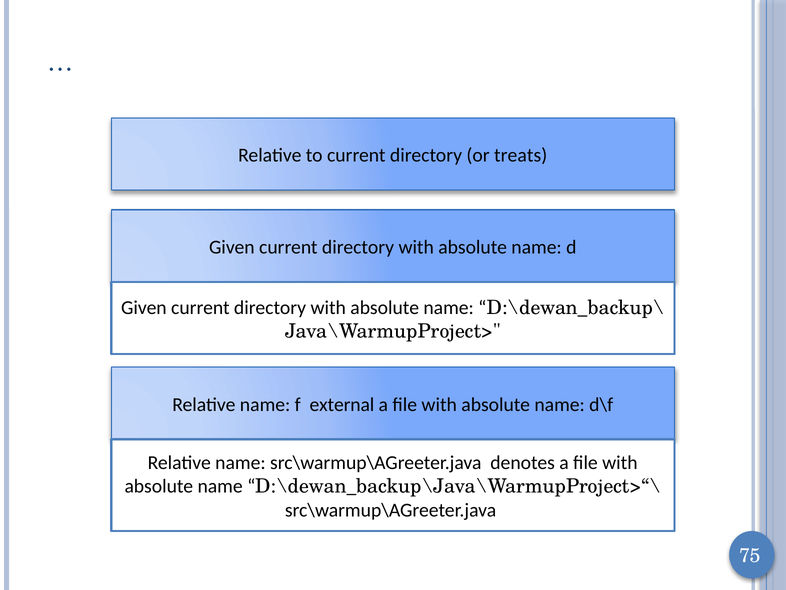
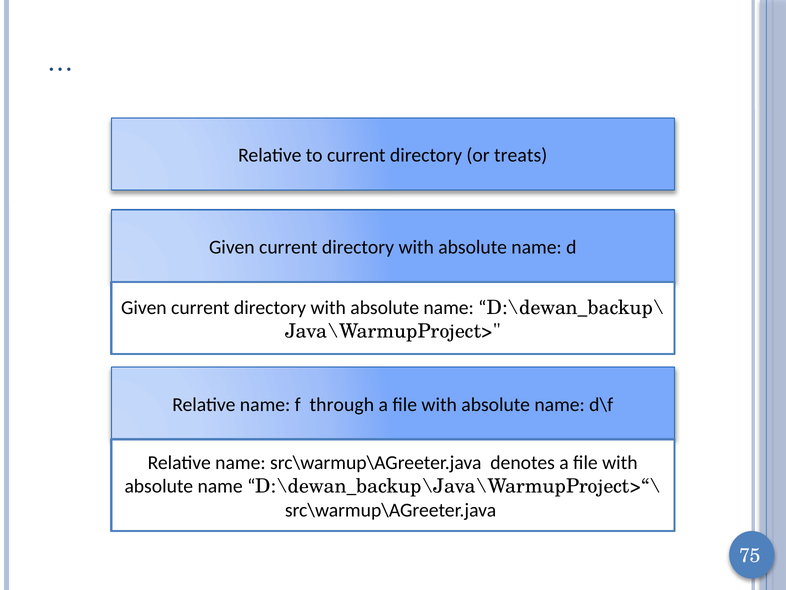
external: external -> through (342, 404)
